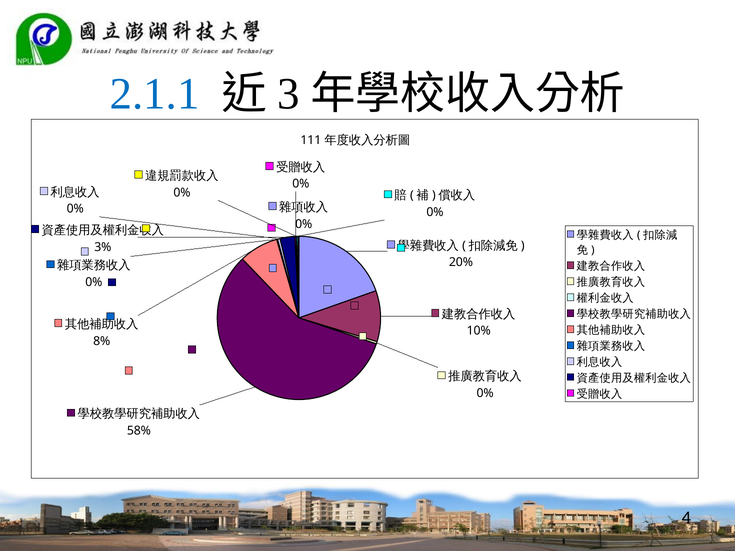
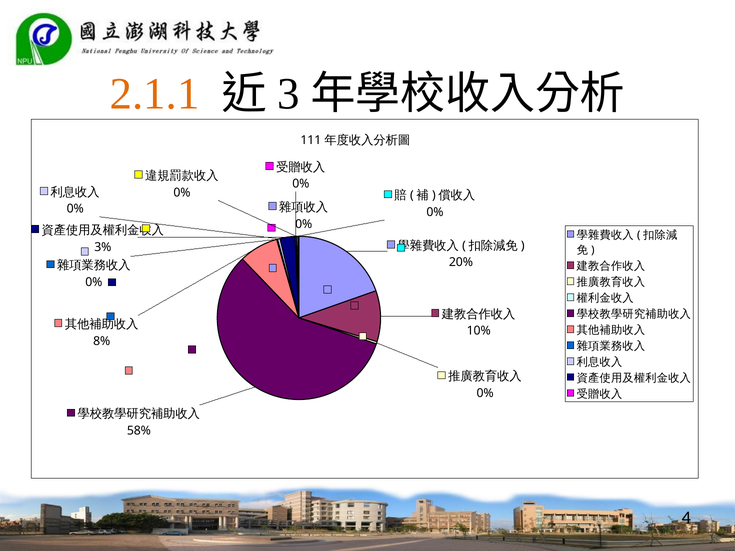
2.1.1 colour: blue -> orange (155, 94)
